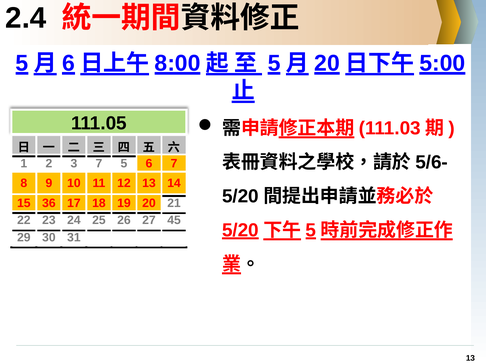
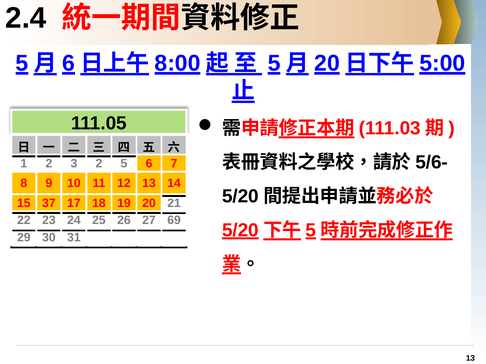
3 7: 7 -> 2 (99, 164)
36: 36 -> 37 (49, 203)
45: 45 -> 69 (174, 221)
